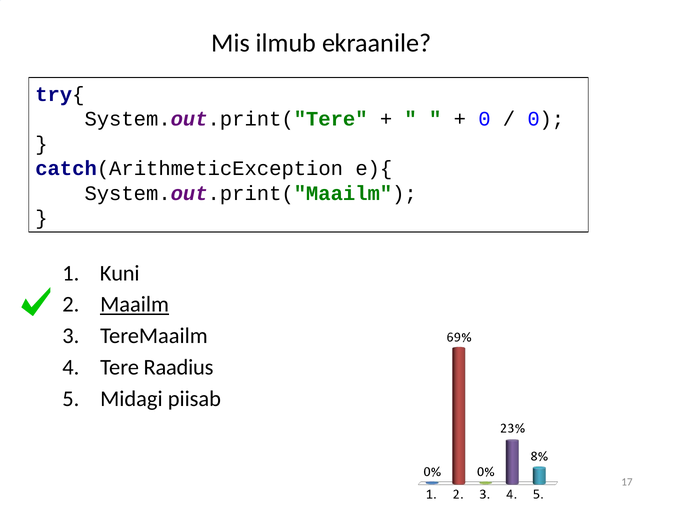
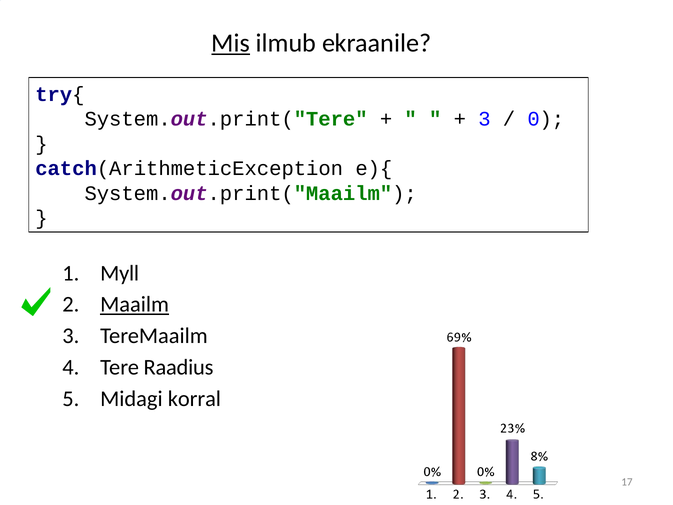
Mis underline: none -> present (231, 43)
0: 0 -> 3 (484, 119)
Kuni: Kuni -> Myll (120, 273)
piisab: piisab -> korral (194, 399)
